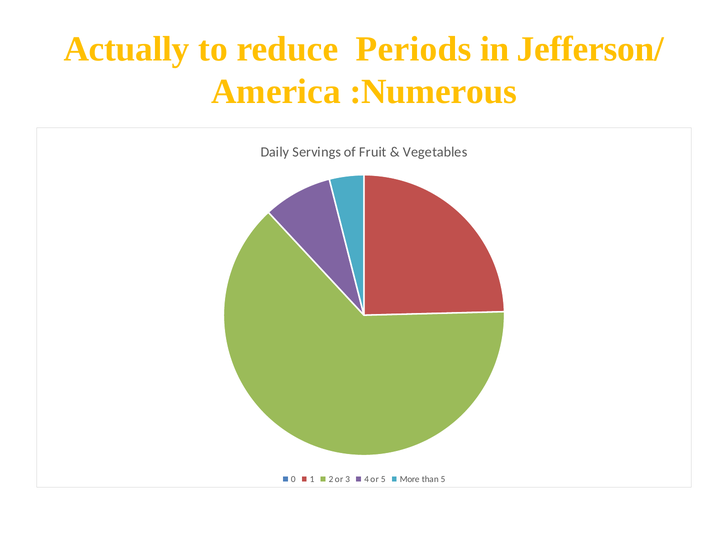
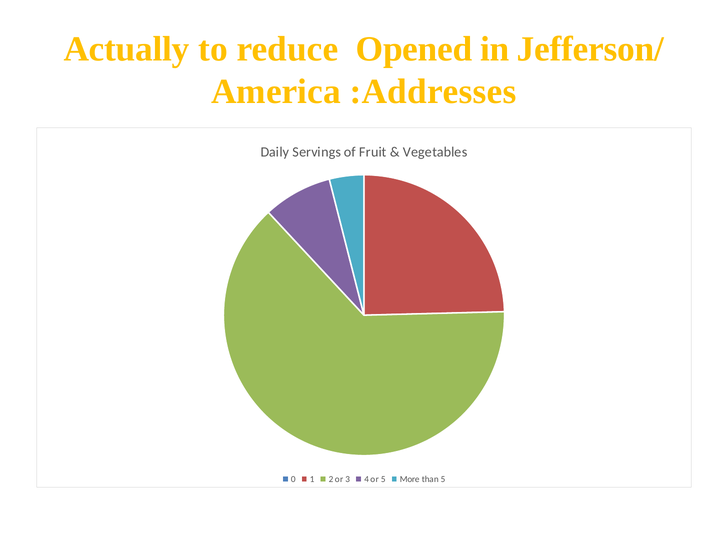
Periods: Periods -> Opened (414, 49)
:Numerous: :Numerous -> :Addresses (433, 92)
